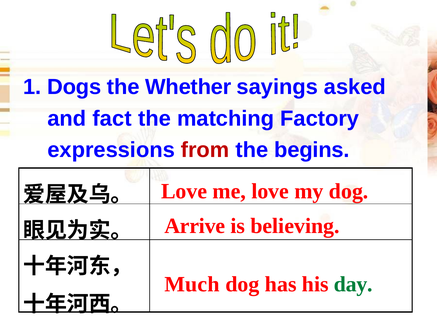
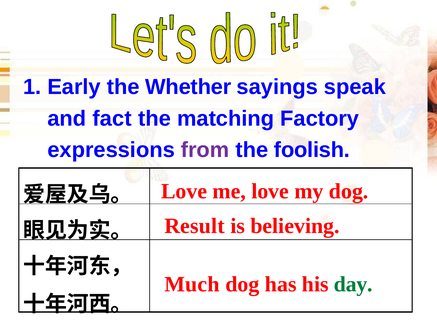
Dogs: Dogs -> Early (74, 87)
asked: asked -> speak (355, 87)
from colour: red -> purple (205, 150)
begins: begins -> foolish (312, 150)
Arrive: Arrive -> Result (195, 226)
